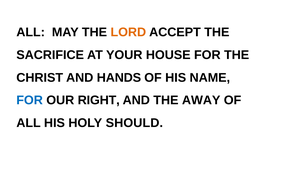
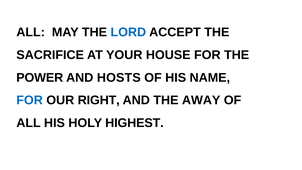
LORD colour: orange -> blue (128, 32)
CHRIST: CHRIST -> POWER (40, 78)
HANDS: HANDS -> HOSTS (119, 78)
SHOULD: SHOULD -> HIGHEST (134, 123)
